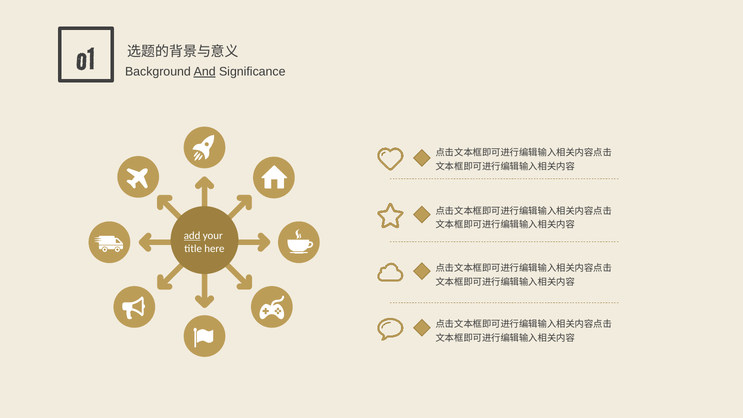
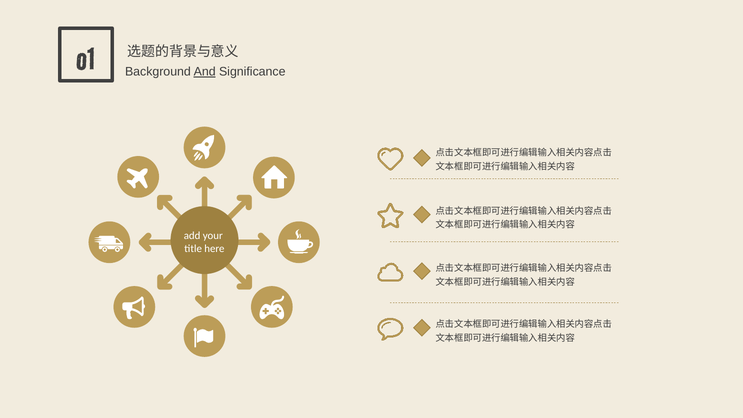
add underline: present -> none (192, 236)
